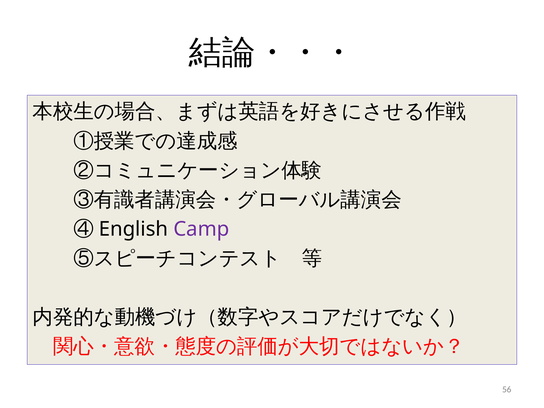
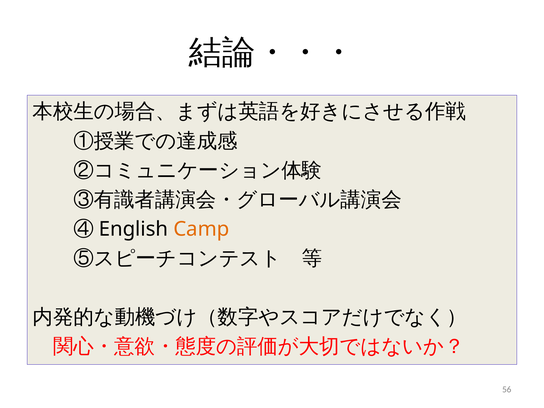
Camp colour: purple -> orange (201, 229)
